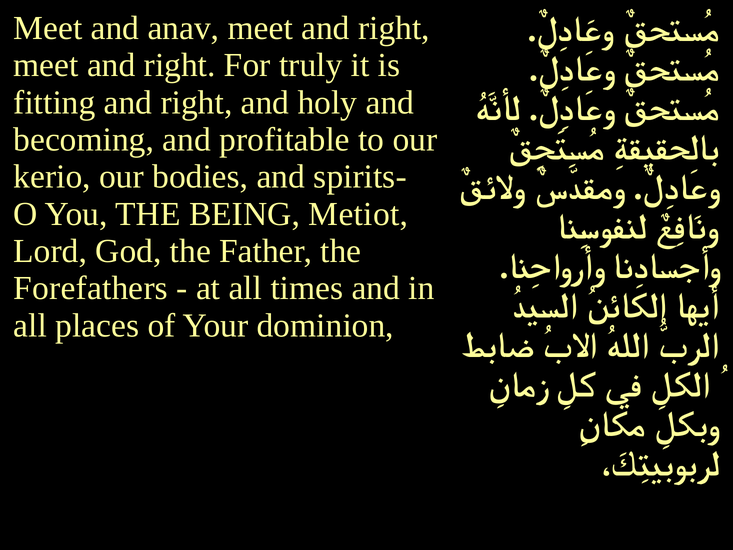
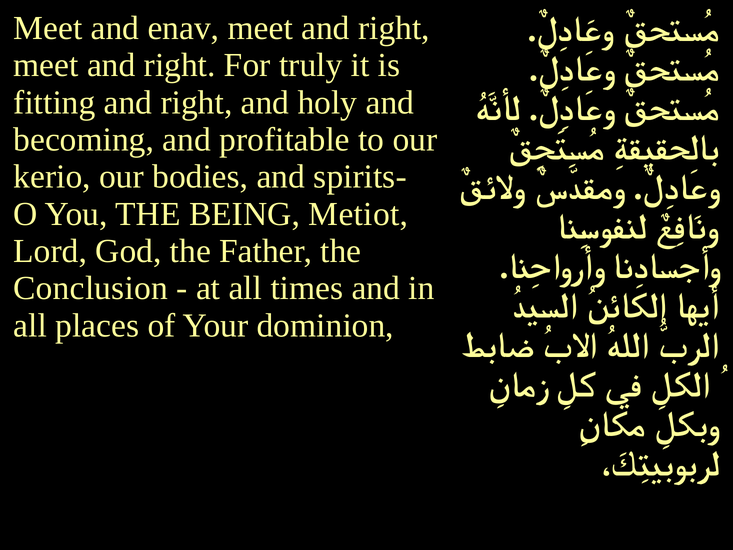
anav: anav -> enav (183, 28)
Forefathers: Forefathers -> Conclusion (91, 288)
